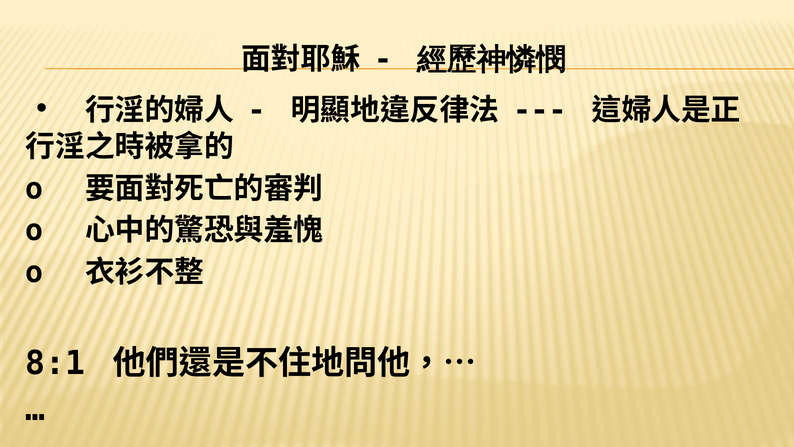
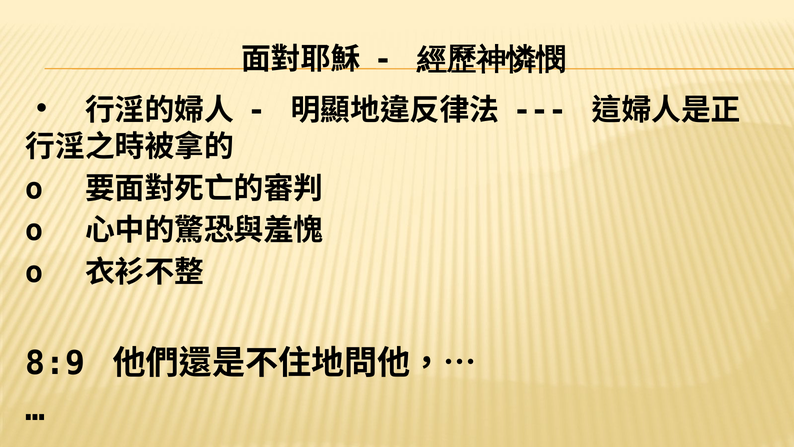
8:1: 8:1 -> 8:9 (55, 363)
